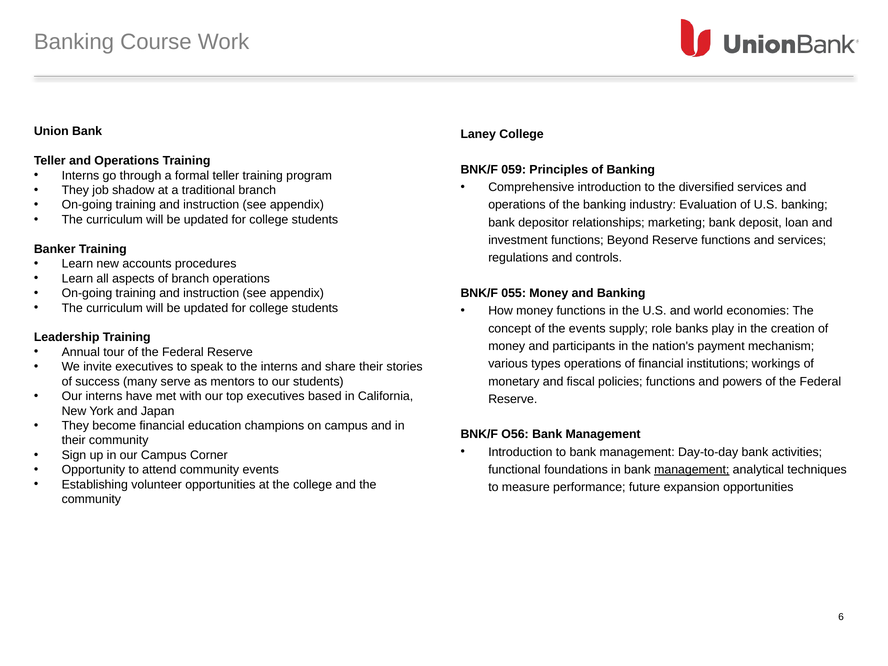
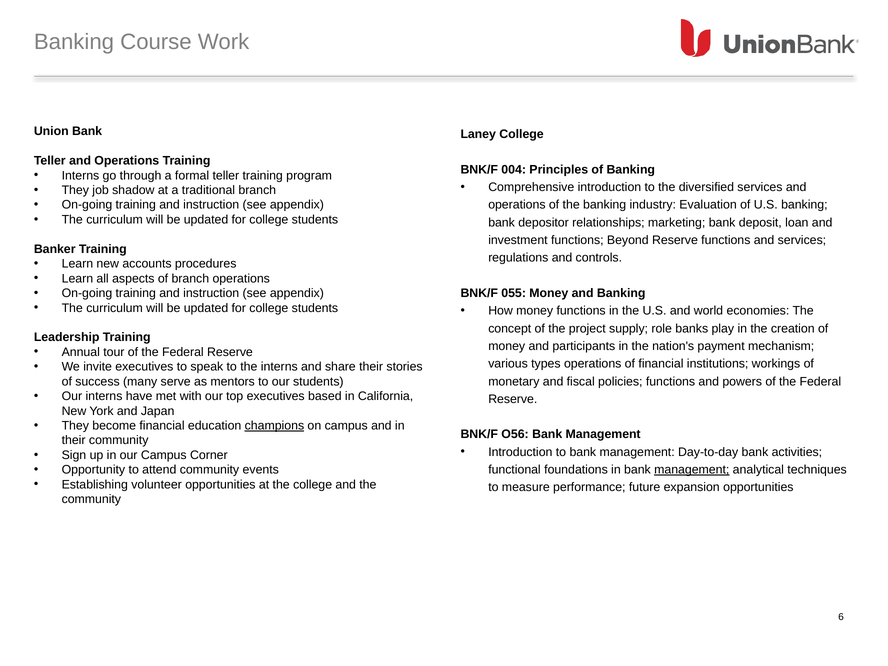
059: 059 -> 004 (514, 170)
the events: events -> project (587, 328)
champions underline: none -> present (274, 426)
